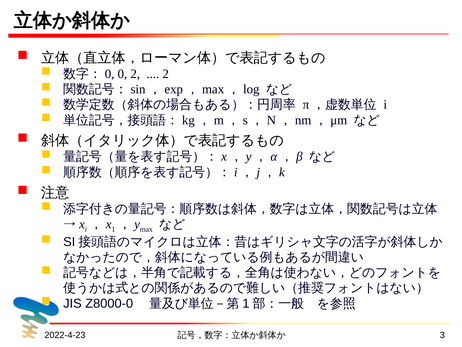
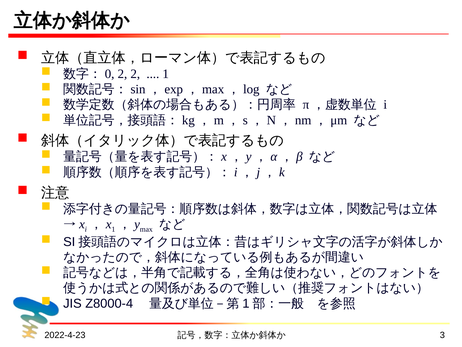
0: 0 -> 2 (122, 74)
2: 2 -> 1 (166, 74)
Z8000-0: Z8000-0 -> Z8000-4 (109, 303)
